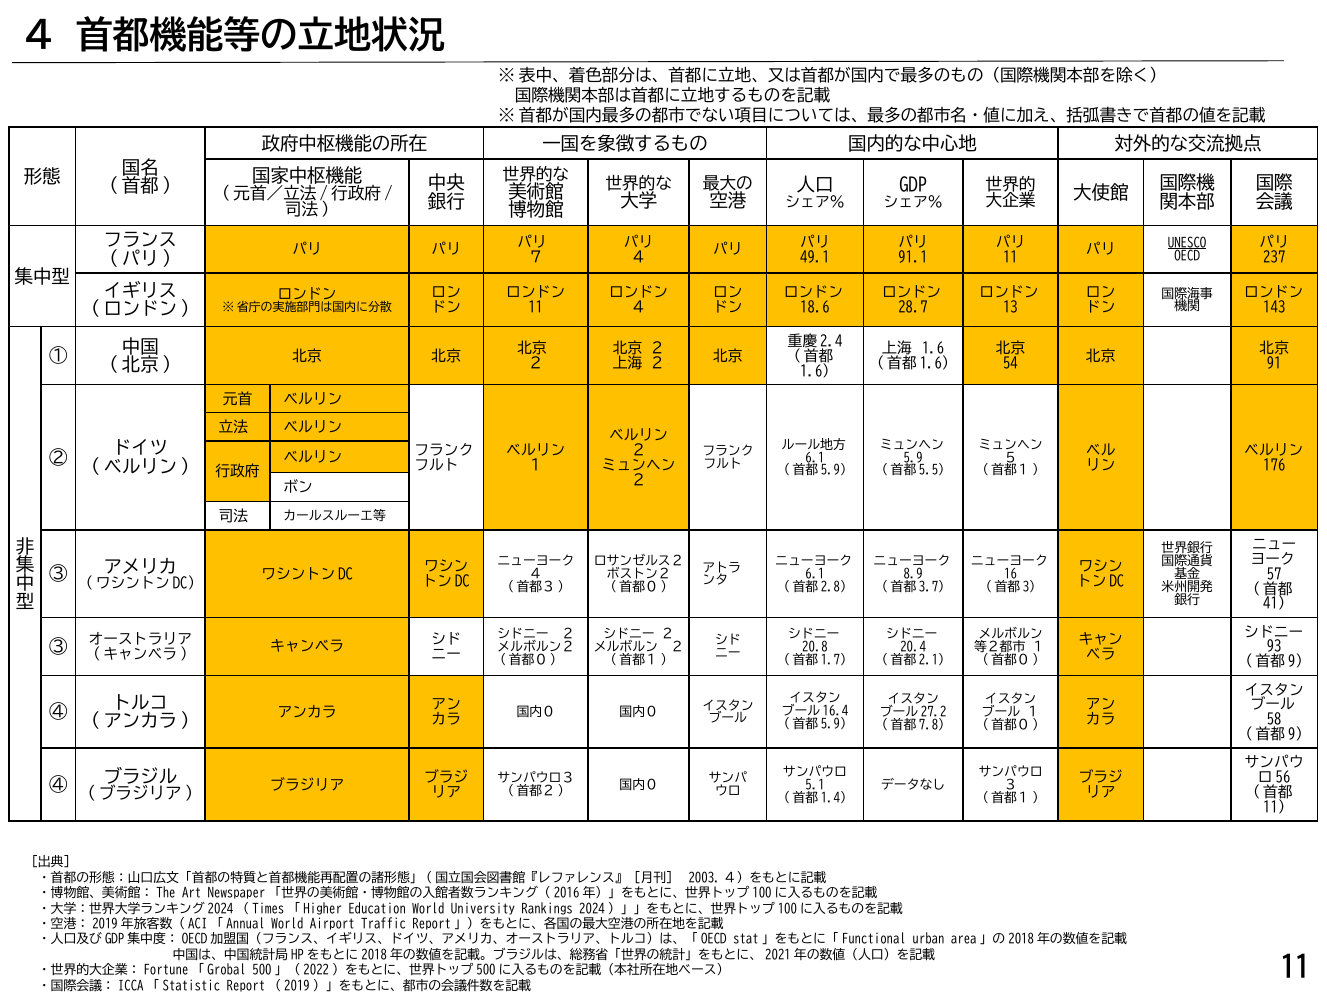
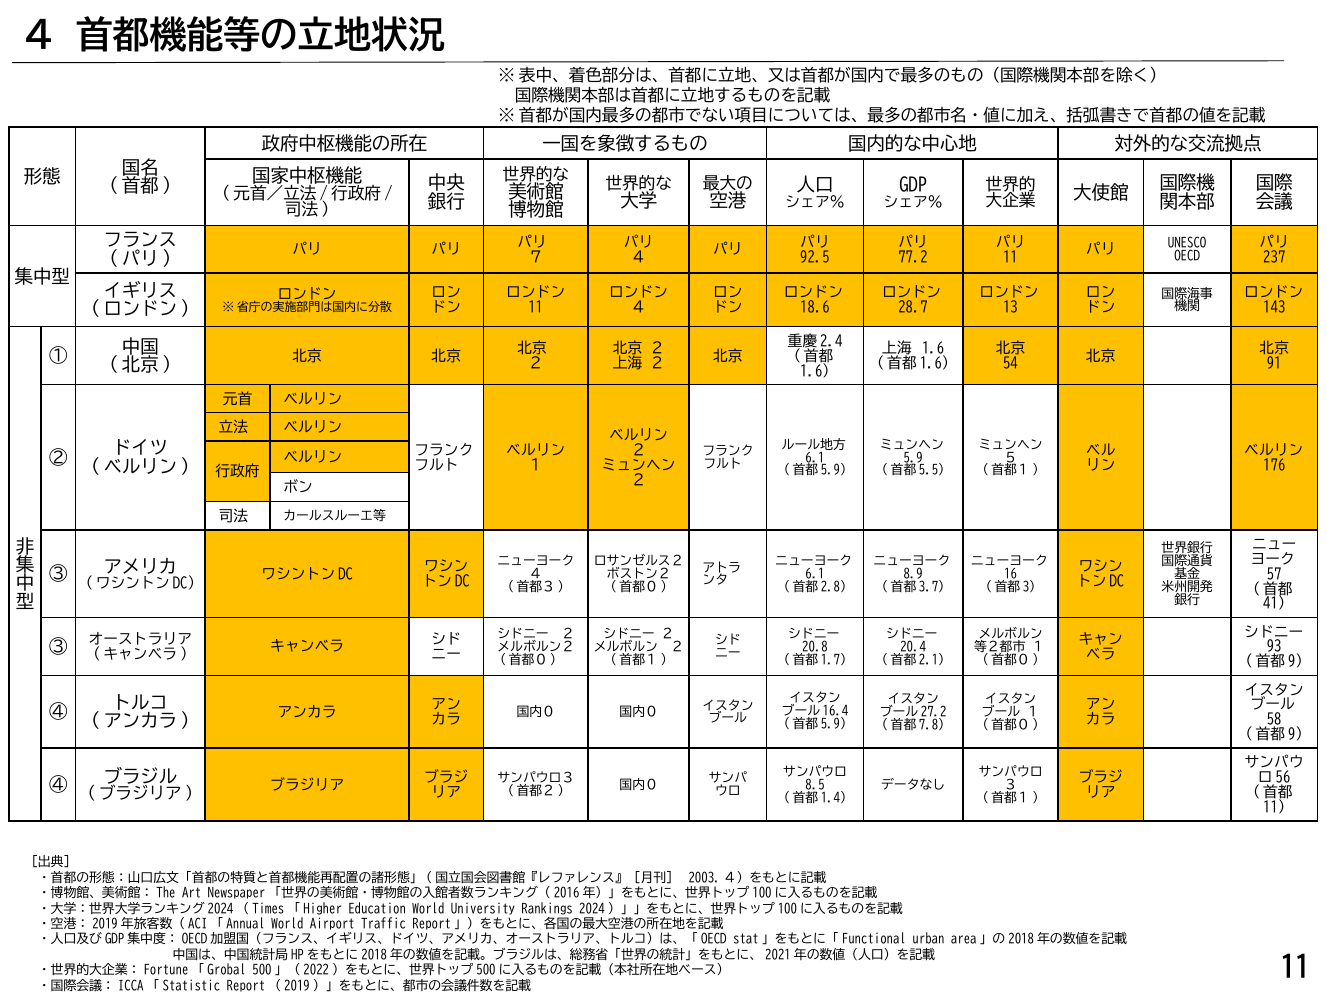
UNESCO underline: present -> none (1187, 243)
49.1: 49.1 -> 92.5 (815, 257)
91.1: 91.1 -> 77.2 (913, 257)
5.1: 5.1 -> 8.5 (815, 784)
